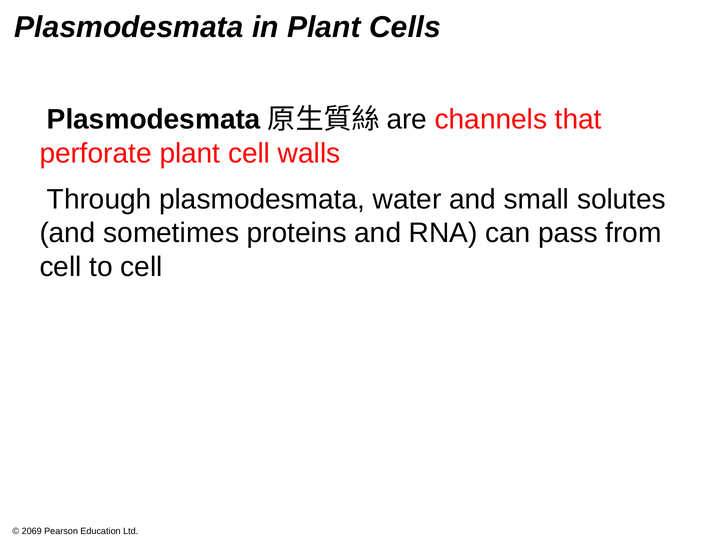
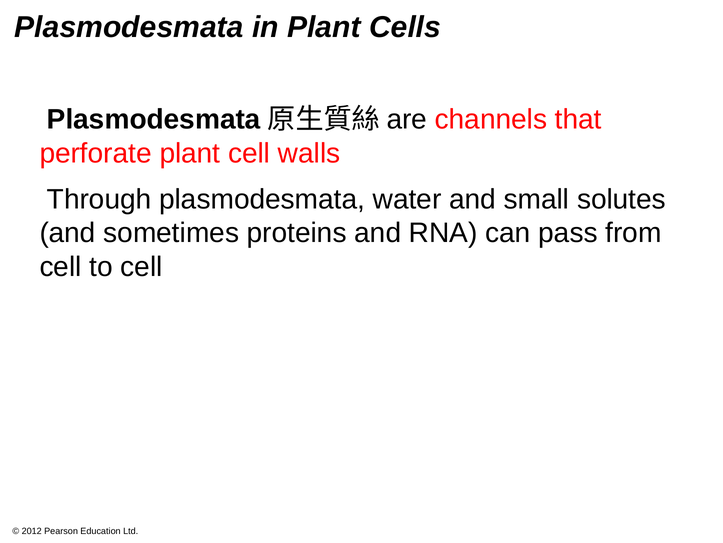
2069: 2069 -> 2012 (32, 531)
